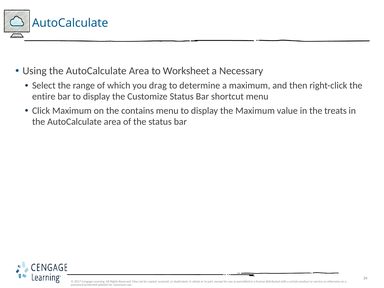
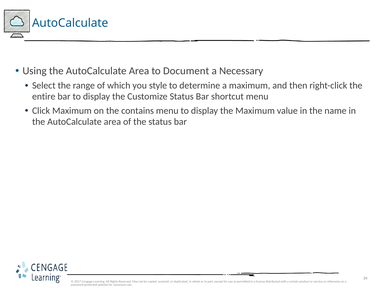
Worksheet: Worksheet -> Document (186, 71)
drag: drag -> style (158, 86)
treats: treats -> name (335, 111)
